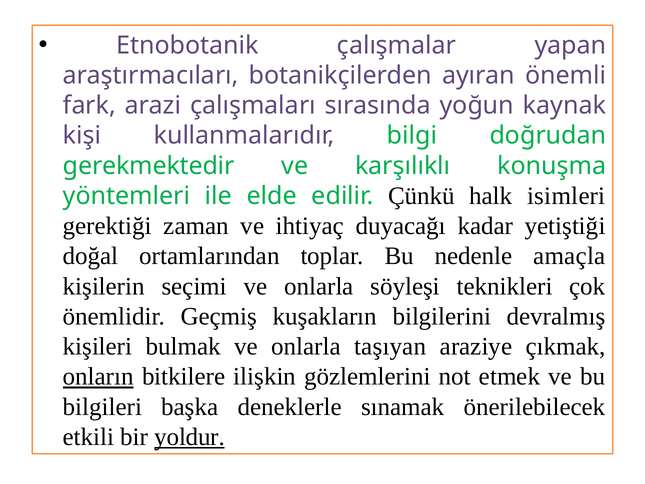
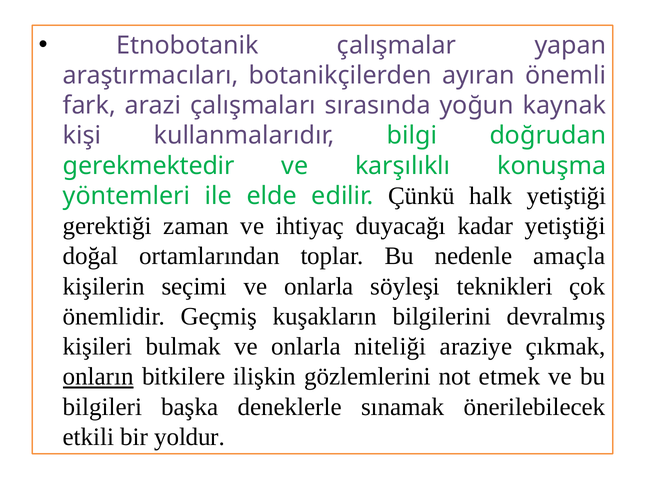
halk isimleri: isimleri -> yetiştiği (567, 196)
taşıyan: taşıyan -> niteliği (390, 346)
yoldur underline: present -> none (190, 437)
